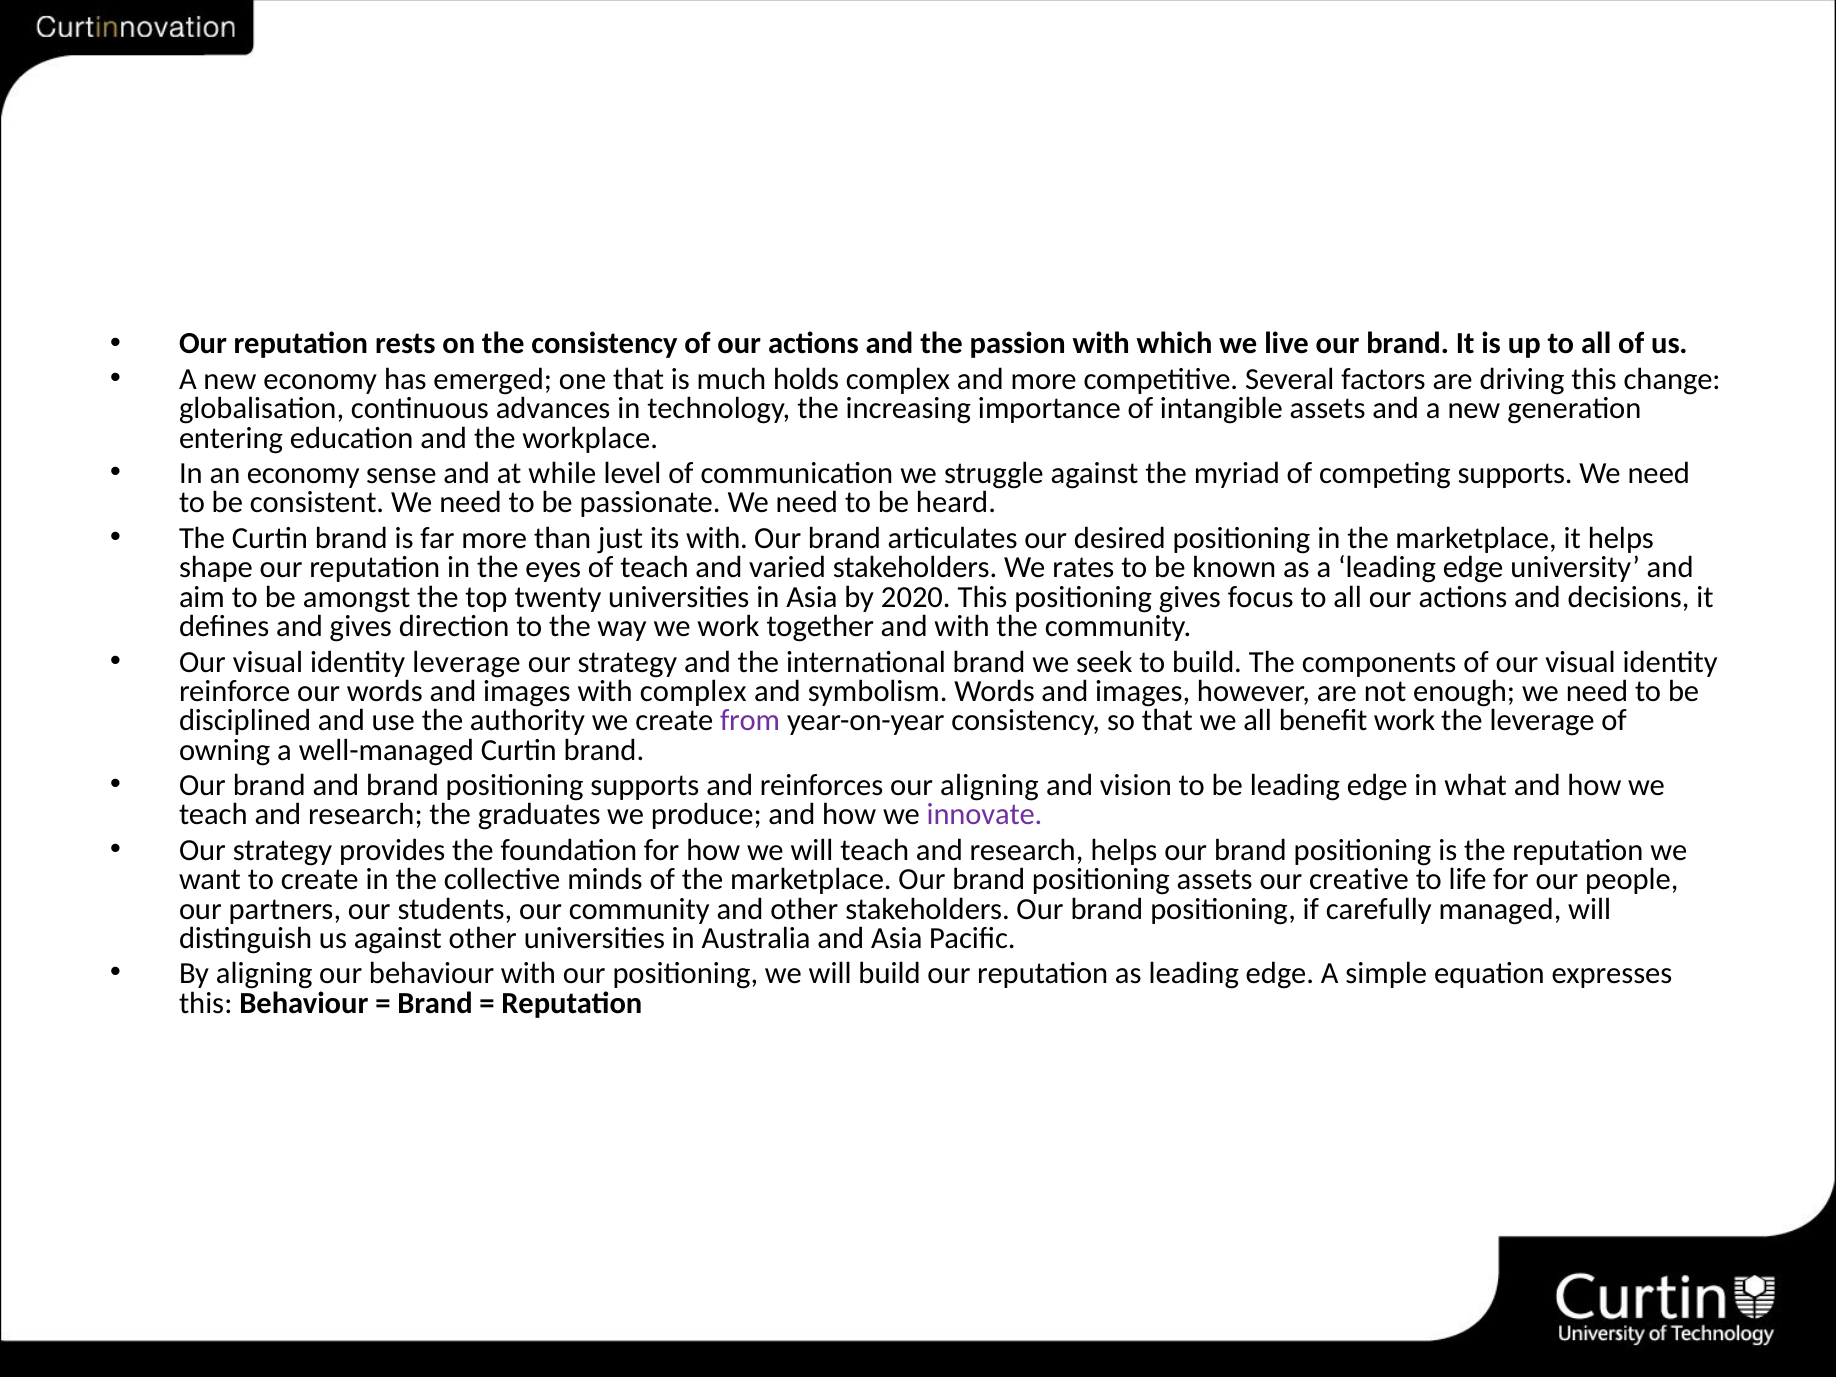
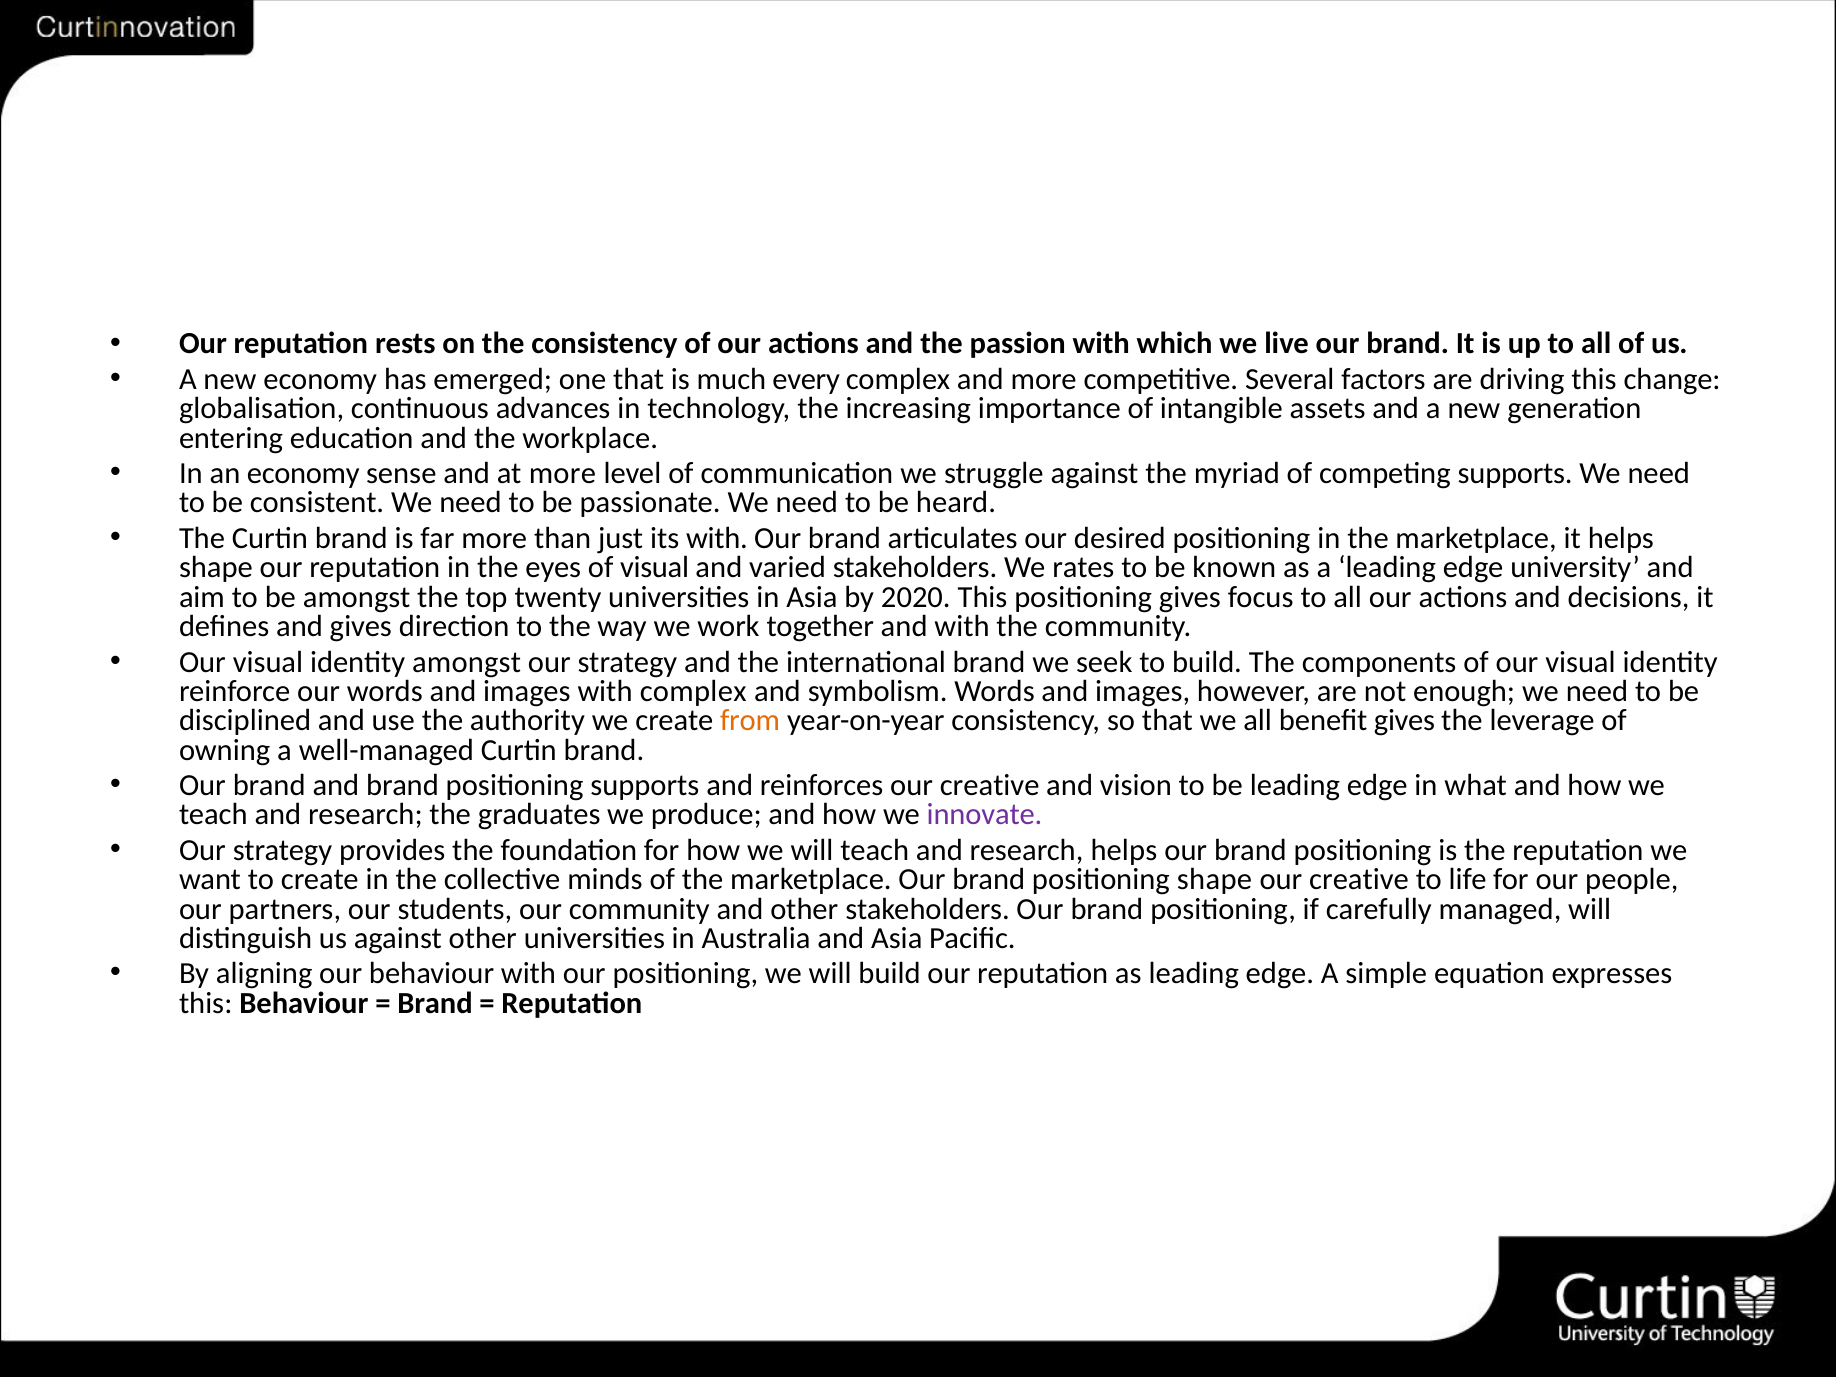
holds: holds -> every (806, 379)
at while: while -> more (562, 474)
of teach: teach -> visual (655, 568)
identity leverage: leverage -> amongst (467, 662)
from colour: purple -> orange (750, 721)
benefit work: work -> gives (1405, 721)
reinforces our aligning: aligning -> creative (990, 785)
positioning assets: assets -> shape (1215, 880)
